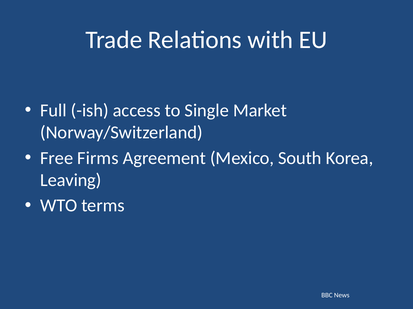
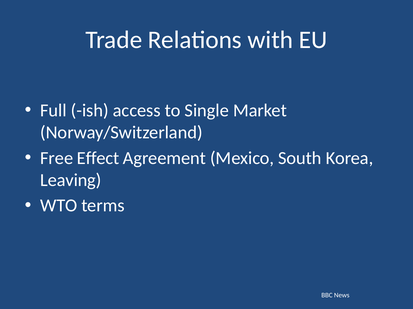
Firms: Firms -> Effect (98, 158)
